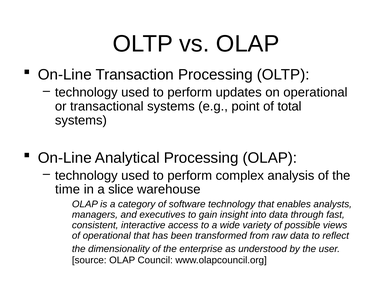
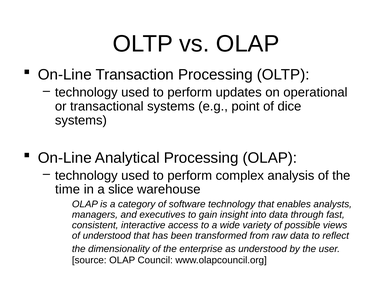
total: total -> dice (289, 107)
of operational: operational -> understood (107, 236)
